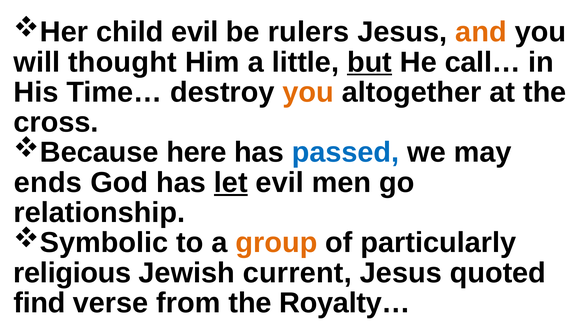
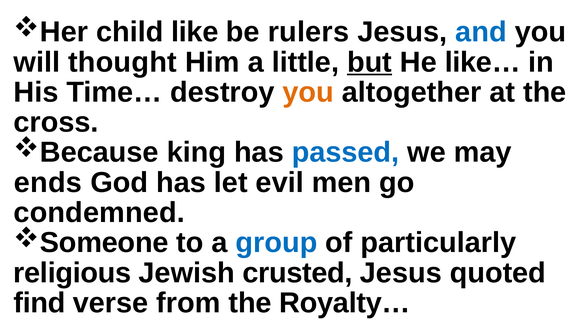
child evil: evil -> like (195, 32)
and colour: orange -> blue (481, 32)
call…: call… -> like… (483, 62)
here: here -> king (196, 153)
let underline: present -> none (231, 183)
relationship: relationship -> condemned (99, 213)
Symbolic: Symbolic -> Someone (104, 243)
group colour: orange -> blue (276, 243)
current: current -> crusted (298, 273)
